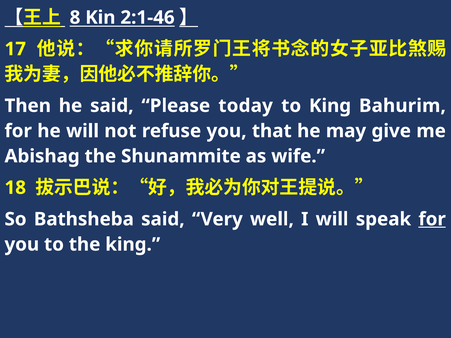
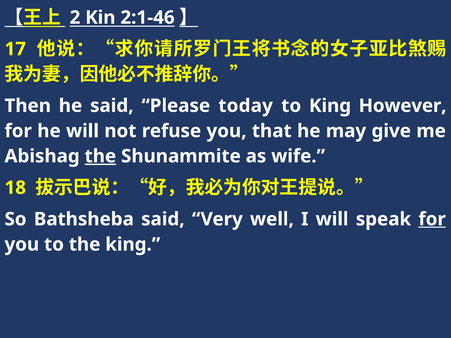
8: 8 -> 2 (75, 18)
Bahurim: Bahurim -> However (403, 106)
the underline: none -> present (100, 156)
